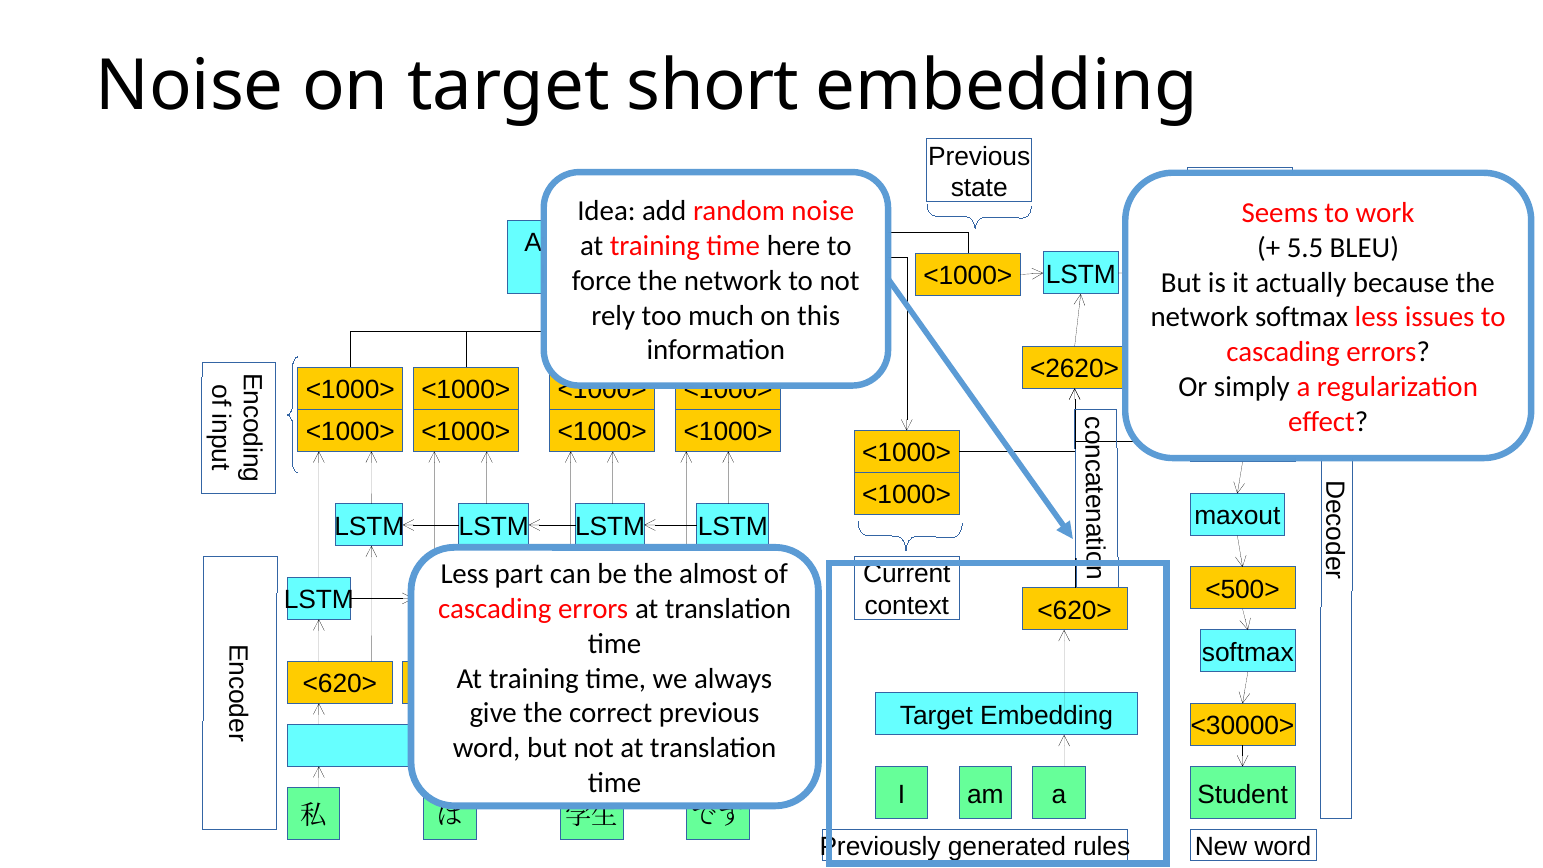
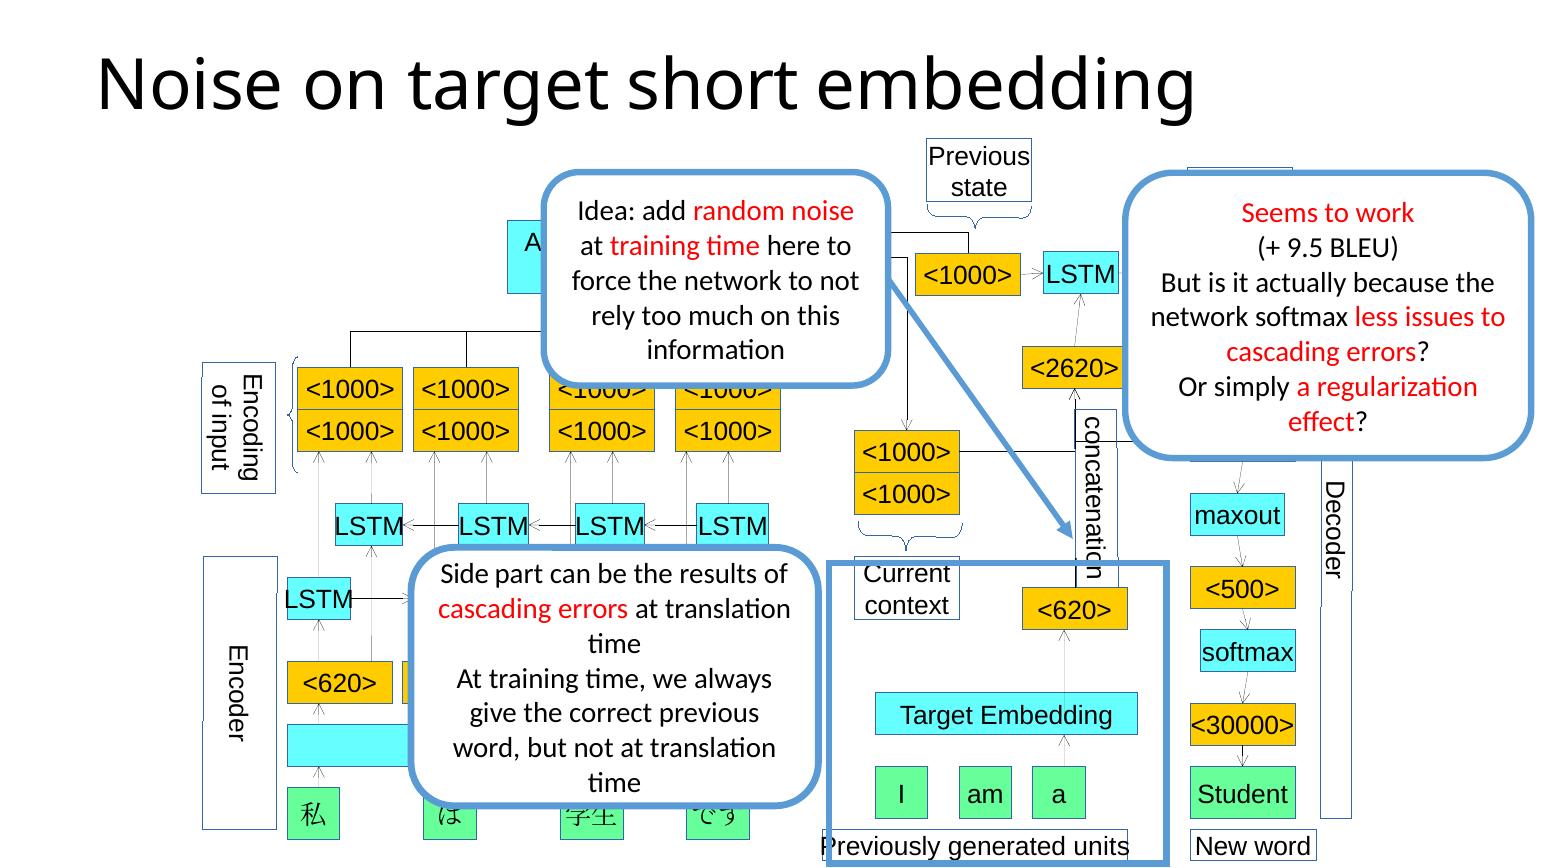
5.5: 5.5 -> 9.5 (1305, 248)
Less: Less -> Side (465, 574)
almost: almost -> results (718, 574)
rules: rules -> units (1102, 847)
